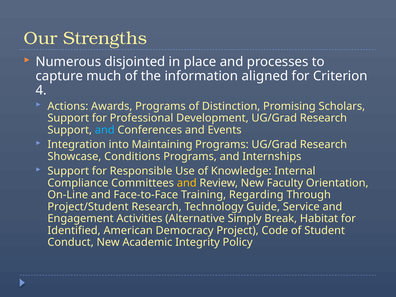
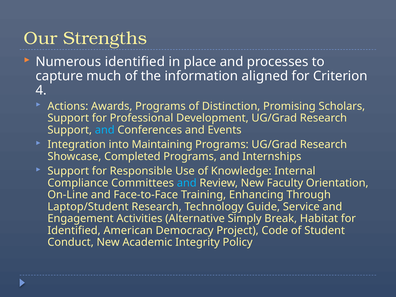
Numerous disjointed: disjointed -> identified (135, 62)
Conditions: Conditions -> Completed (132, 156)
and colour: yellow -> light blue (187, 183)
Regarding: Regarding -> Enhancing (256, 195)
Project/Student: Project/Student -> Laptop/Student (88, 207)
